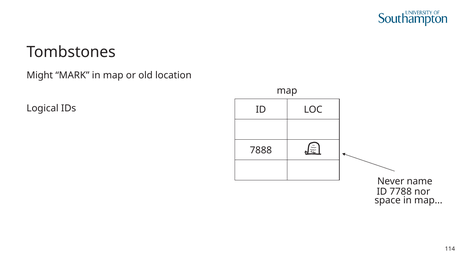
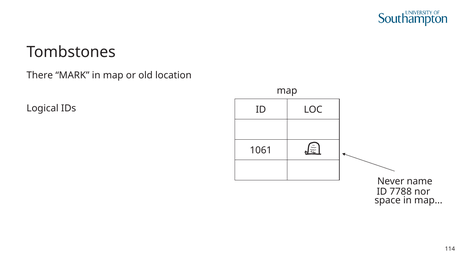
Might: Might -> There (40, 76)
7888: 7888 -> 1061 (261, 151)
